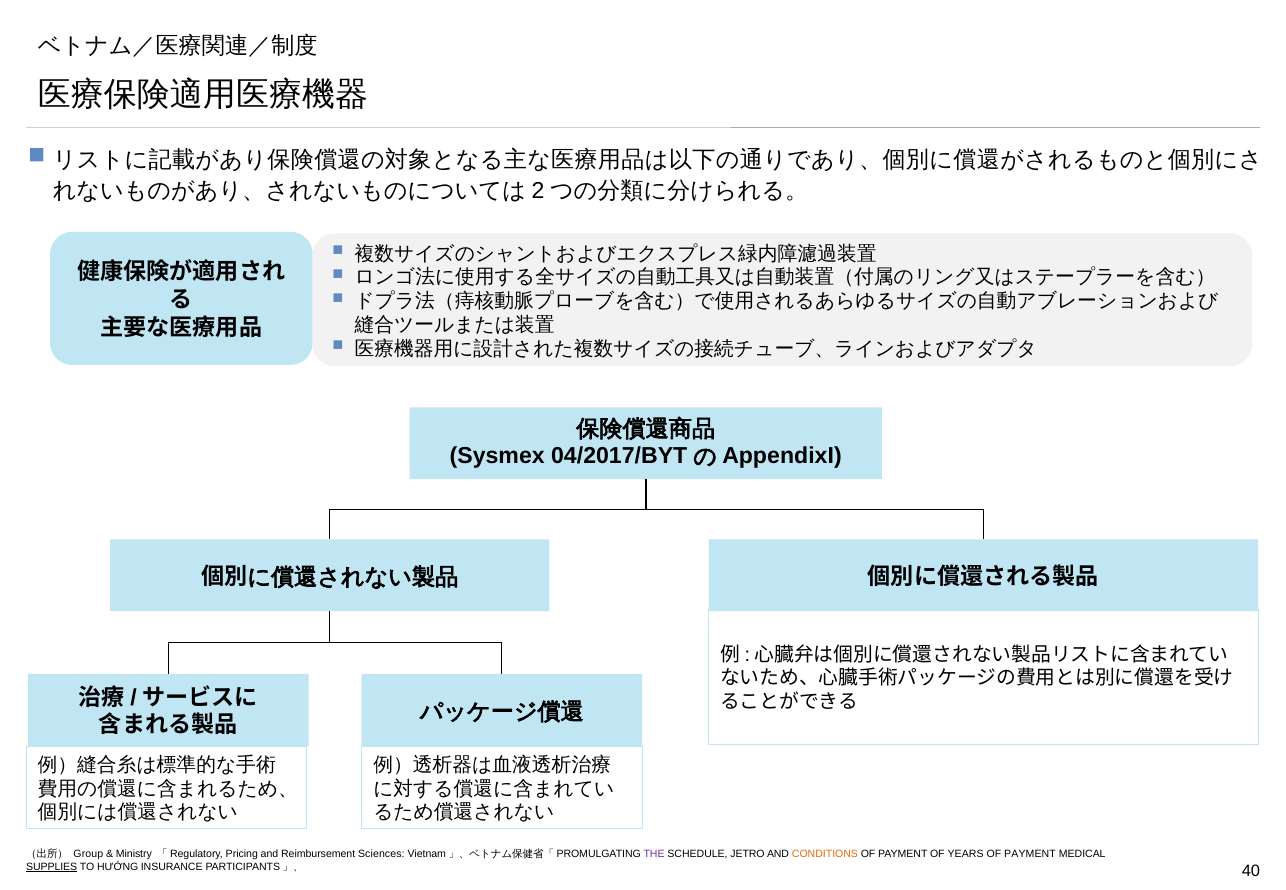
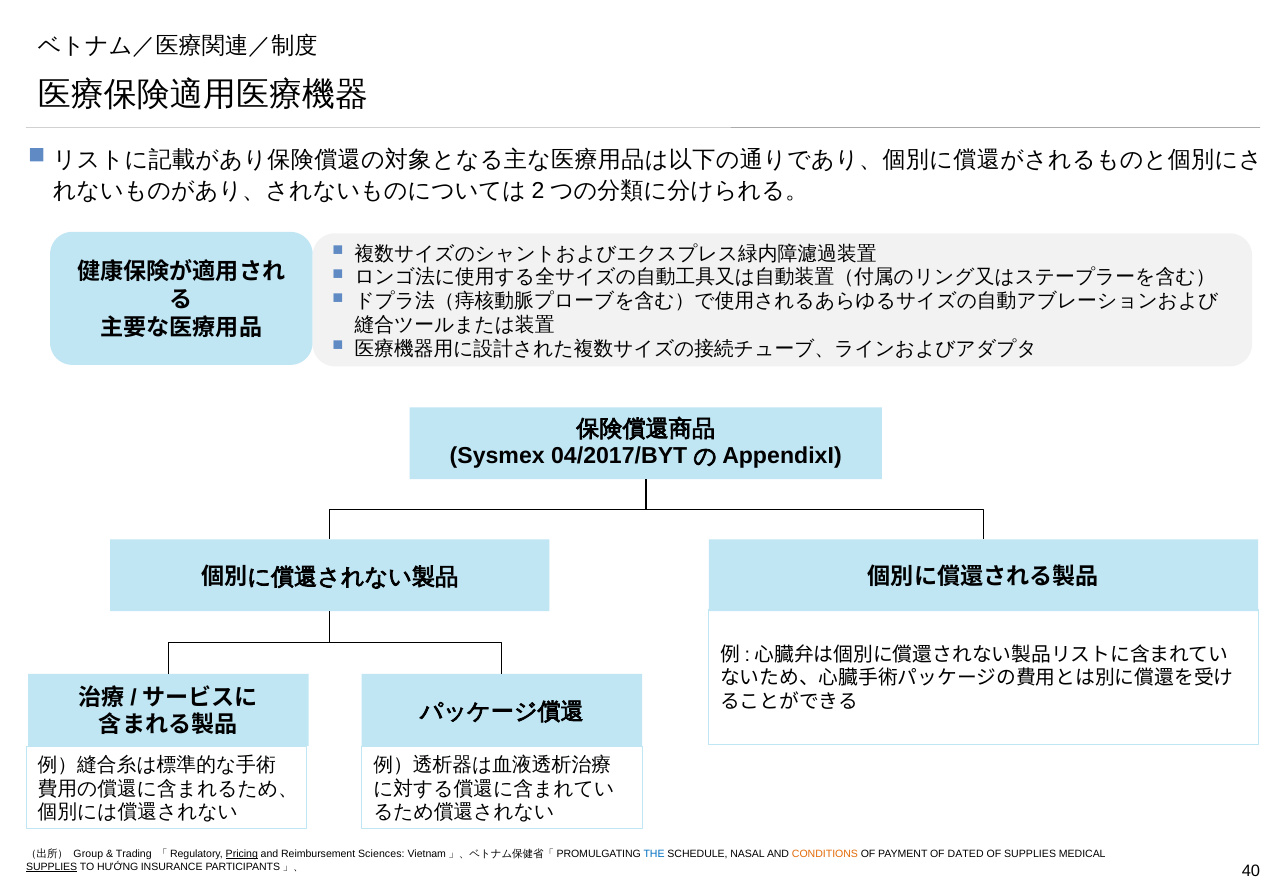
Ministry: Ministry -> Trading (134, 854)
Pricing underline: none -> present (242, 854)
THE colour: purple -> blue (654, 854)
JETRO: JETRO -> NASAL (748, 854)
YEARS: YEARS -> DATED (966, 854)
PAYMENT: PAYMENT -> SUPPLIES (1030, 854)
